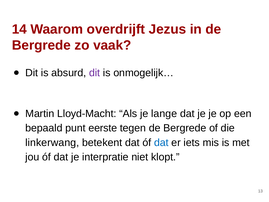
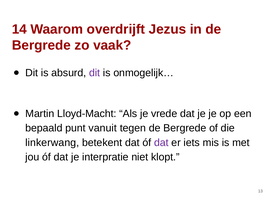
lange: lange -> vrede (164, 113)
eerste: eerste -> vanuit (103, 128)
dat colour: blue -> purple (161, 142)
